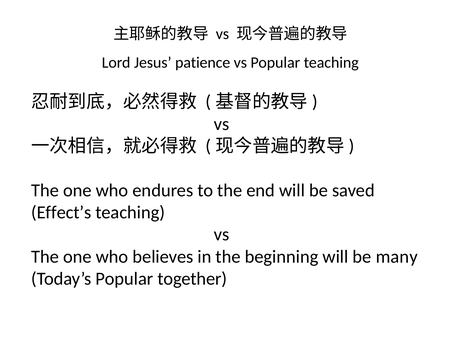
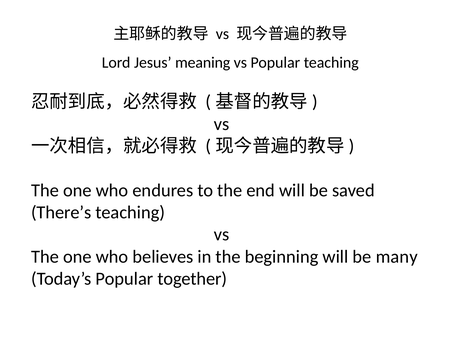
patience: patience -> meaning (203, 62)
Effect’s: Effect’s -> There’s (61, 212)
